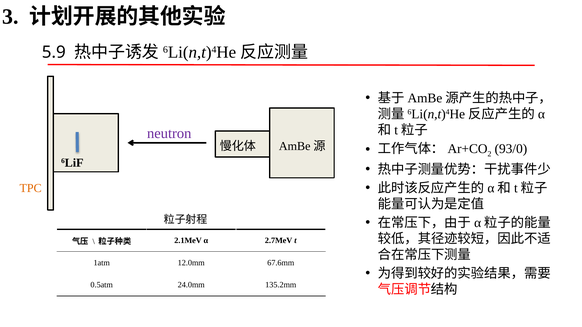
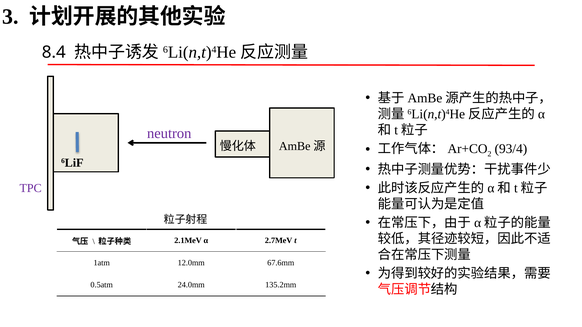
5.9: 5.9 -> 8.4 (54, 52)
93/0: 93/0 -> 93/4 (511, 149)
TPC colour: orange -> purple (31, 188)
